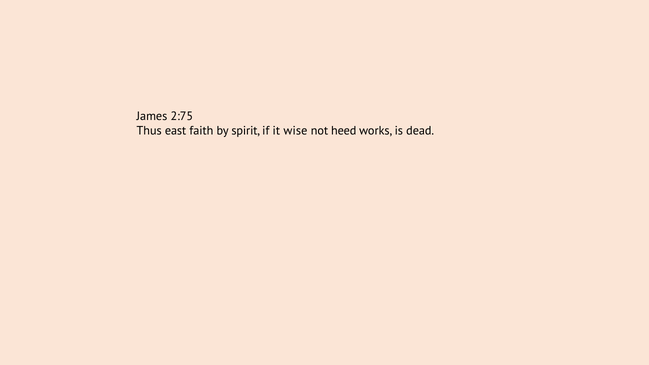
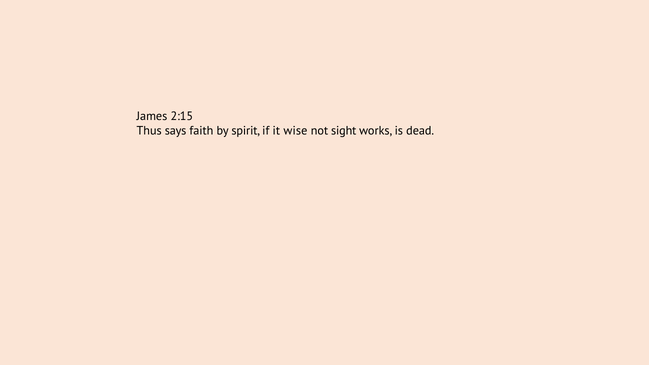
2:75: 2:75 -> 2:15 (182, 116)
east: east -> says (176, 131)
heed: heed -> sight (344, 131)
